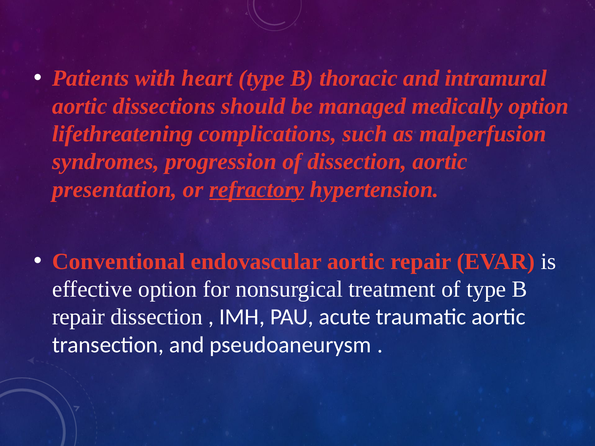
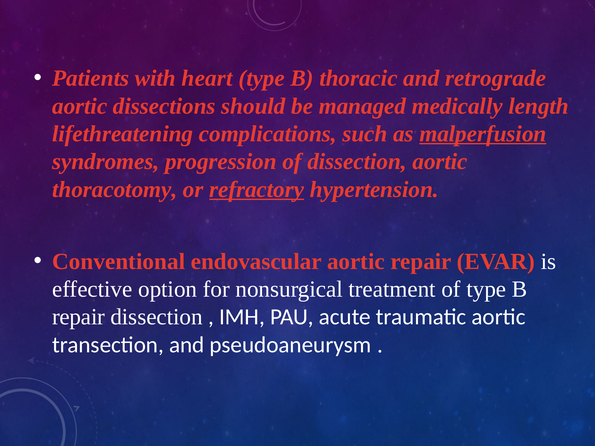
intramural: intramural -> retrograde (496, 78)
medically option: option -> length (539, 106)
malperfusion underline: none -> present (483, 134)
presentation: presentation -> thoracotomy (115, 189)
